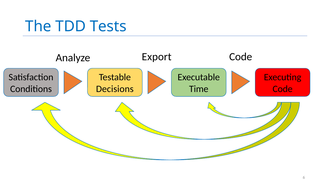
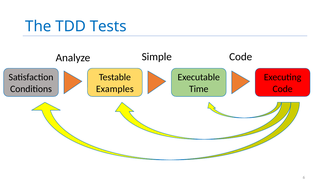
Export: Export -> Simple (157, 57)
Decisions: Decisions -> Examples (115, 89)
